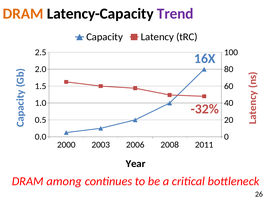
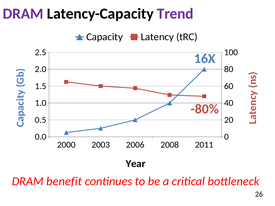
DRAM colour: orange -> purple (23, 14)
-32%: -32% -> -80% (205, 109)
among: among -> benefit (64, 181)
